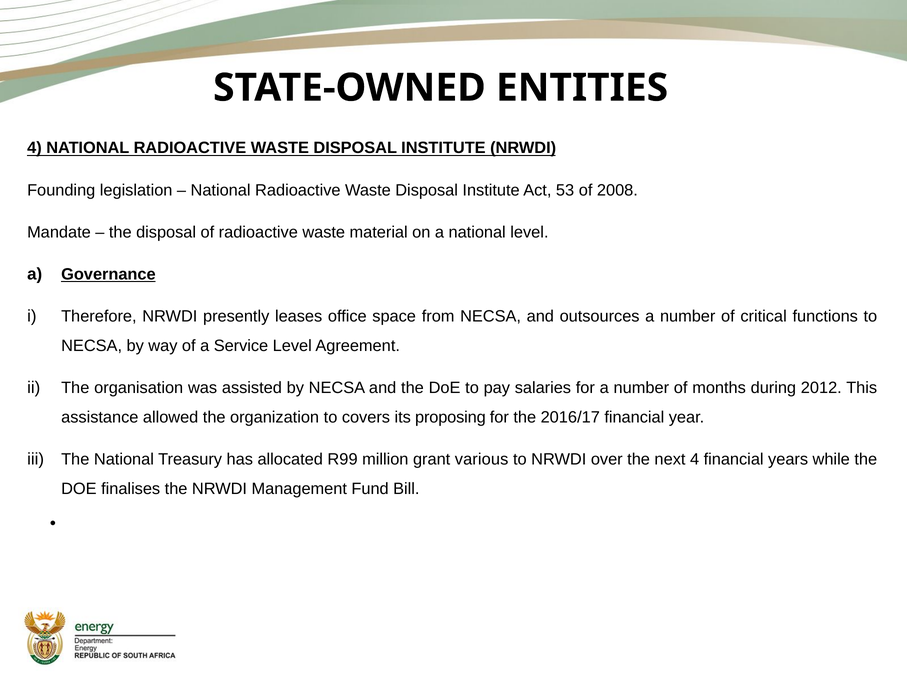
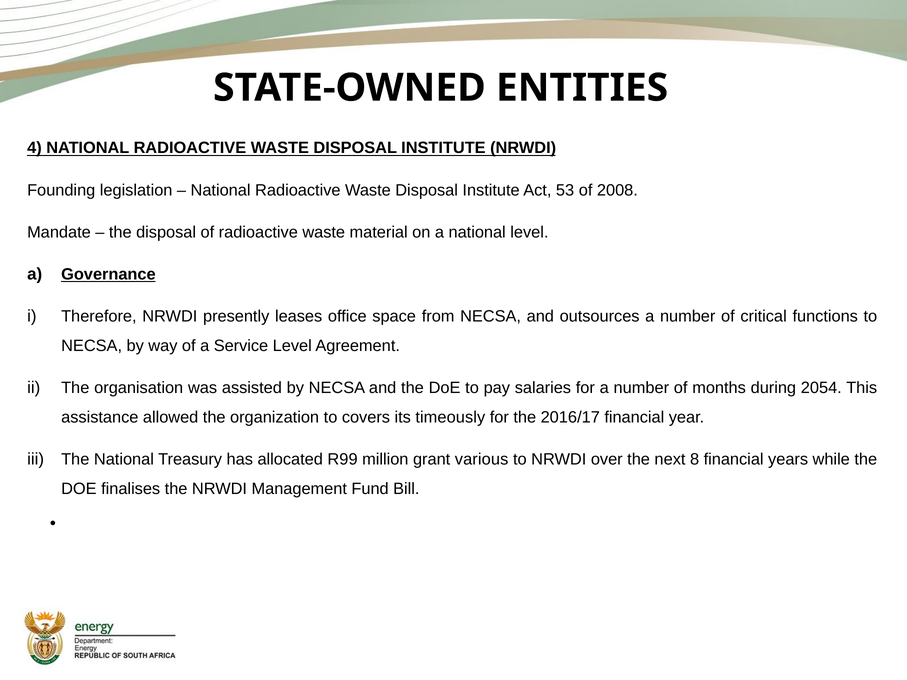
2012: 2012 -> 2054 (821, 388)
proposing: proposing -> timeously (450, 418)
next 4: 4 -> 8 (695, 460)
